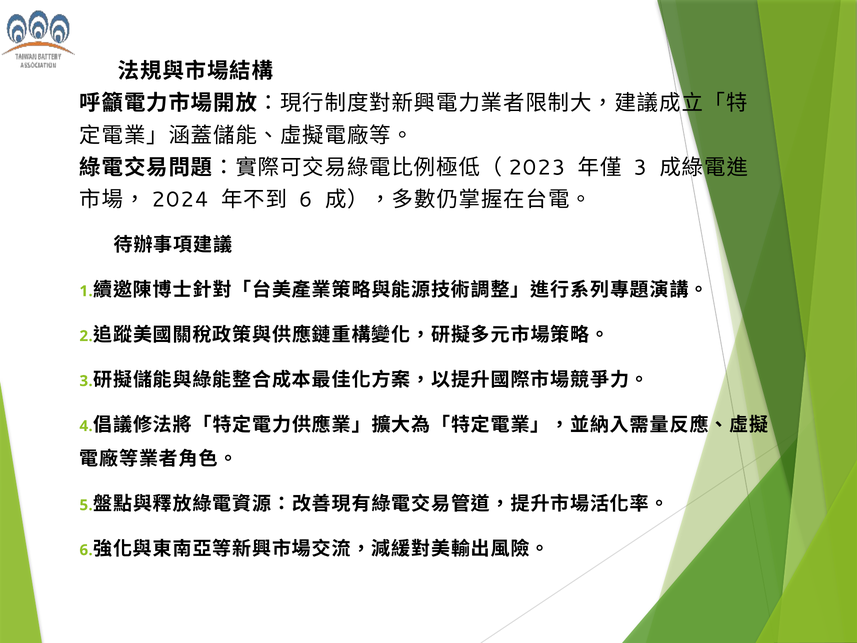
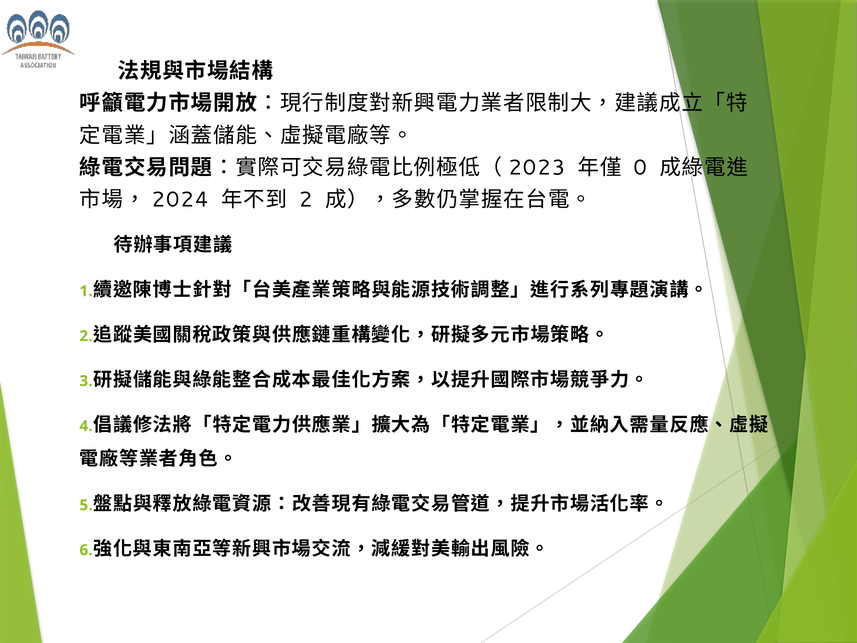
3: 3 -> 0 (640, 168)
6: 6 -> 2 (306, 200)
